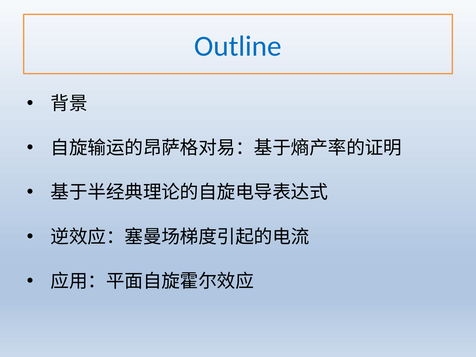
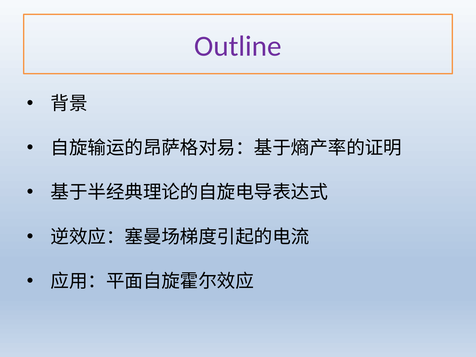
Outline colour: blue -> purple (238, 46)
